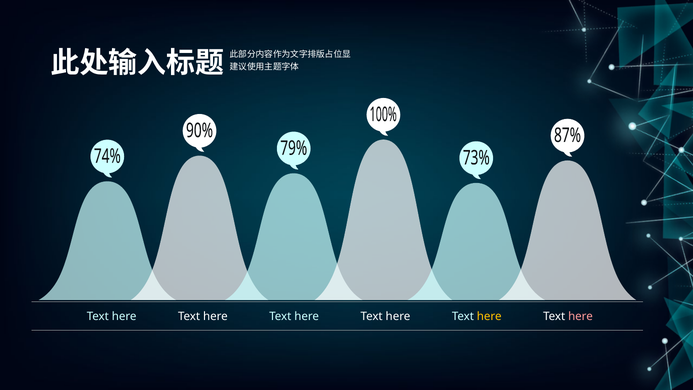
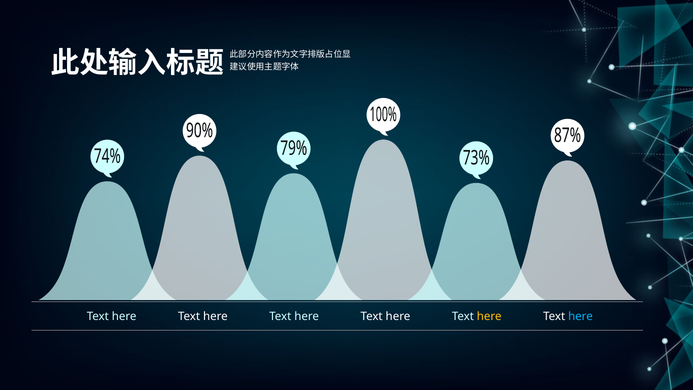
here colour: pink -> light blue (580, 316)
